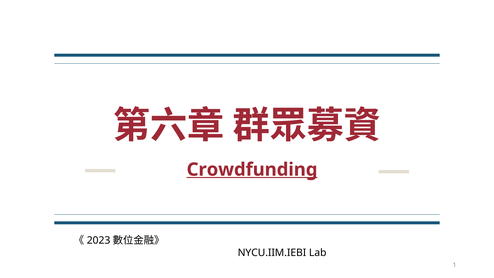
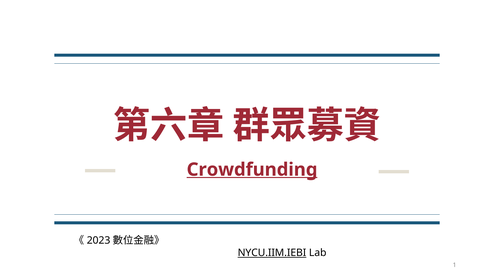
NYCU.IIM.IEBI underline: none -> present (272, 253)
